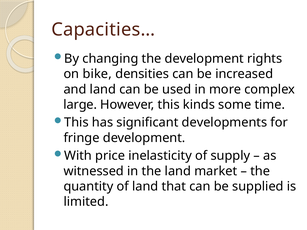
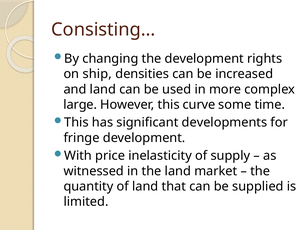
Capacities…: Capacities… -> Consisting… (103, 30)
bike: bike -> ship (97, 74)
kinds: kinds -> curve (199, 105)
